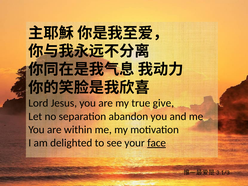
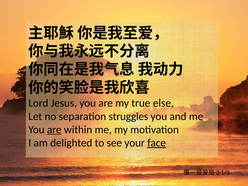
give: give -> else (163, 103)
abandon: abandon -> struggles (128, 116)
are underline: none -> present (54, 130)
